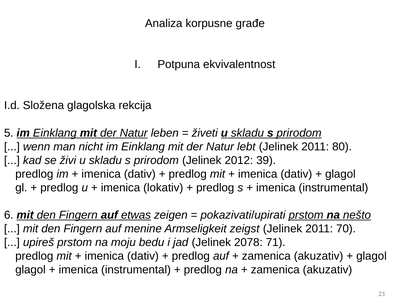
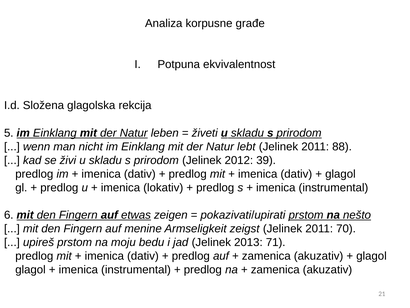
80: 80 -> 88 (342, 146)
2078: 2078 -> 2013 (248, 242)
